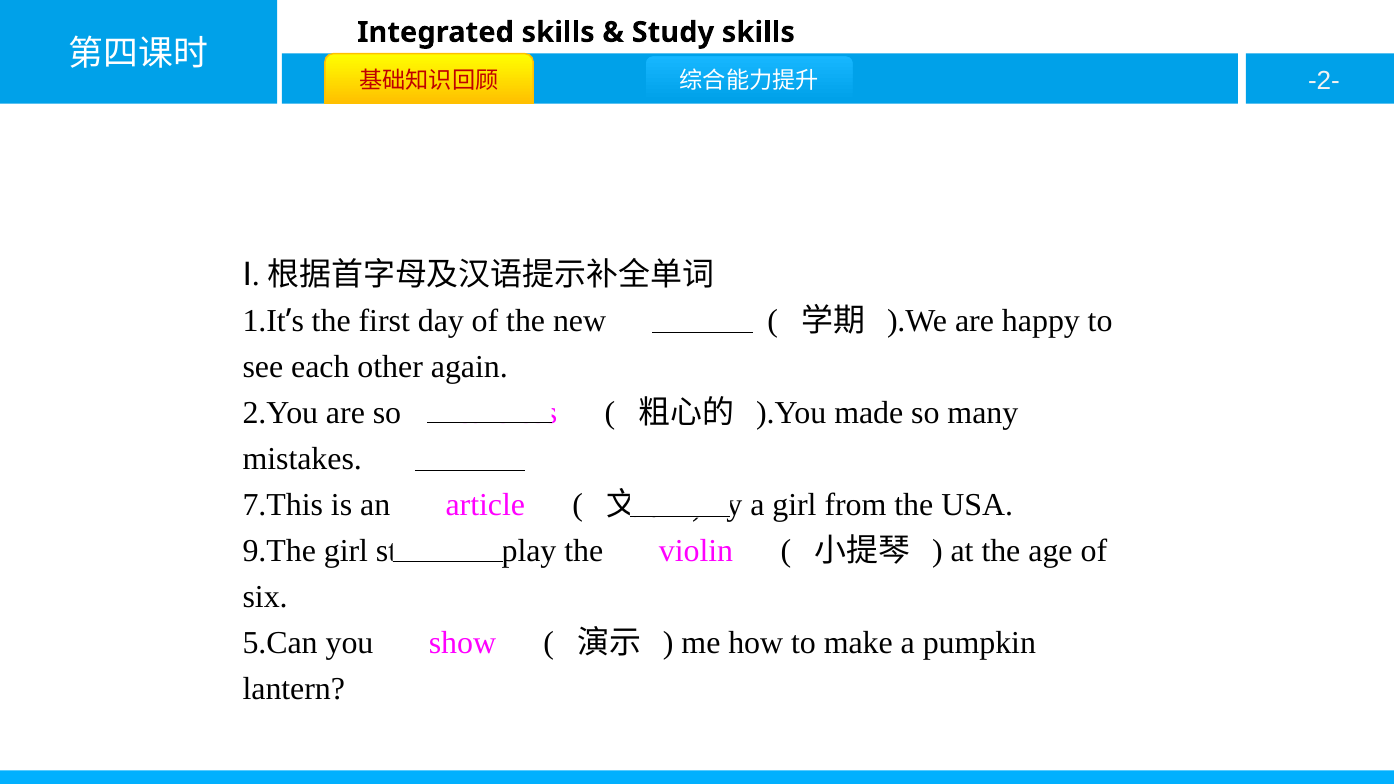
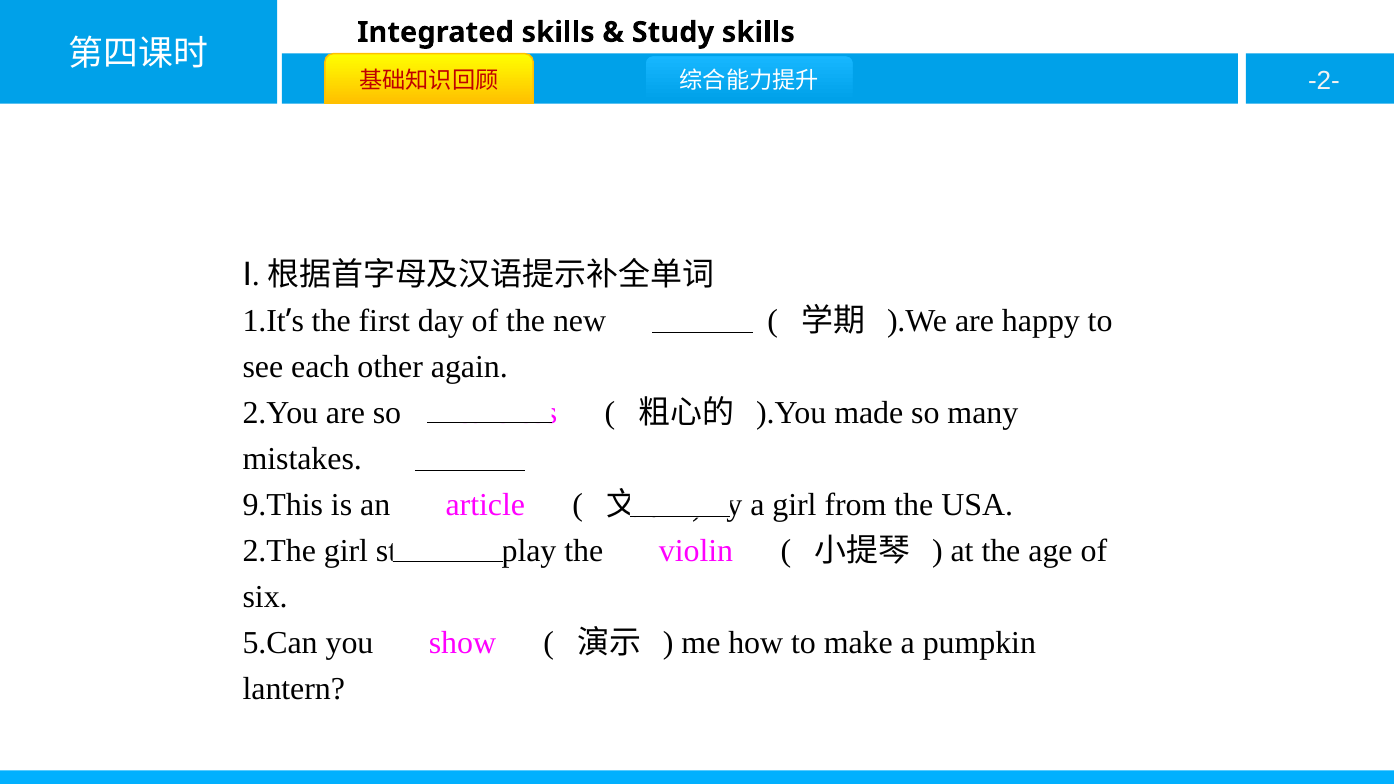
7.This: 7.This -> 9.This (283, 505)
9.The: 9.The -> 2.The (279, 551)
